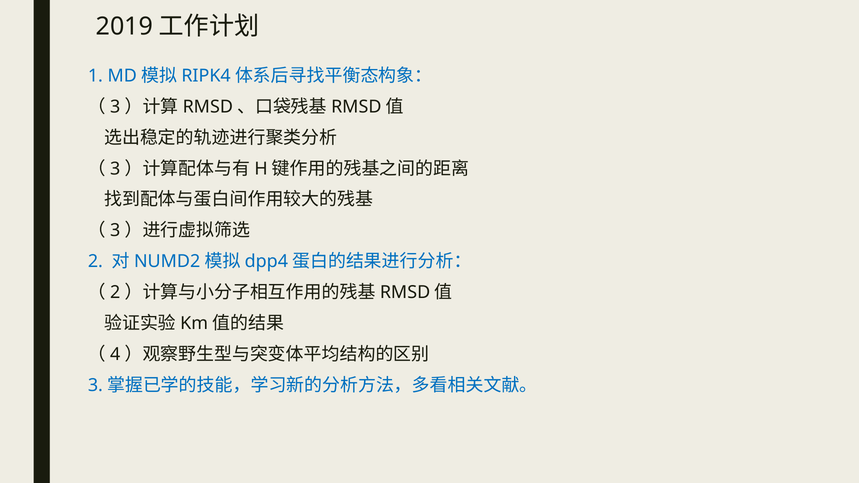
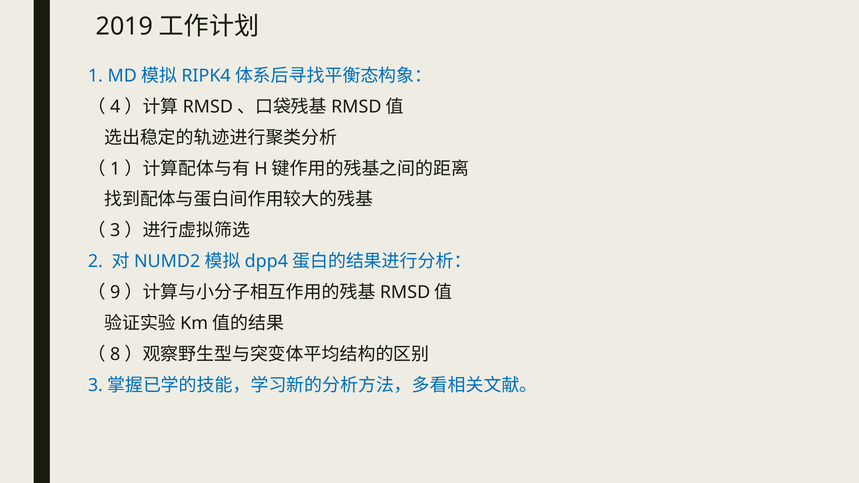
3: 3 -> 4 (115, 107)
3: 3 -> 1 (115, 169)
2: 2 -> 9 (115, 292)
4: 4 -> 8 (115, 354)
